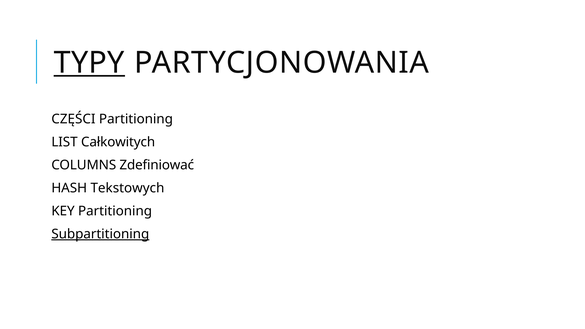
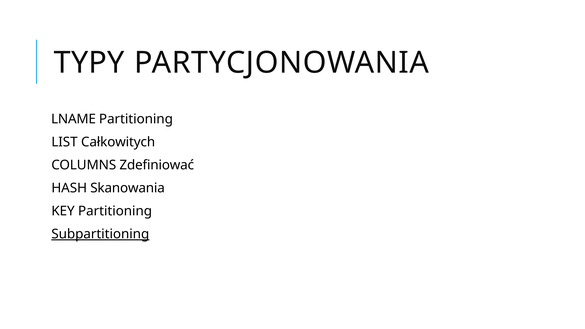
TYPY underline: present -> none (89, 63)
CZĘŚCI: CZĘŚCI -> LNAME (74, 119)
Tekstowych: Tekstowych -> Skanowania (128, 188)
